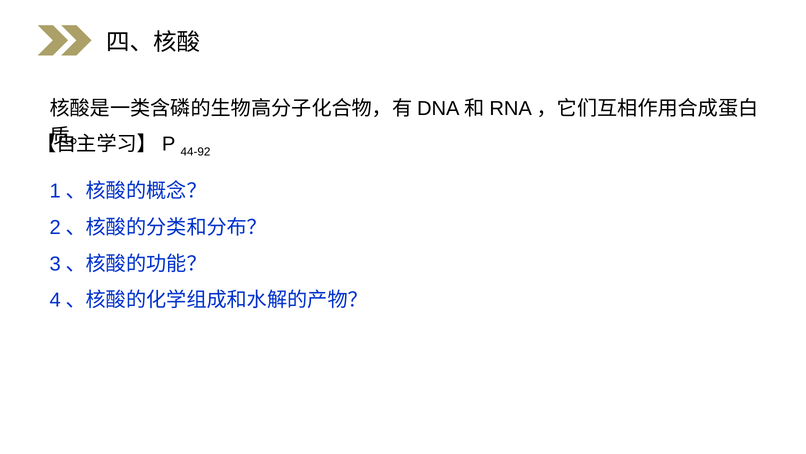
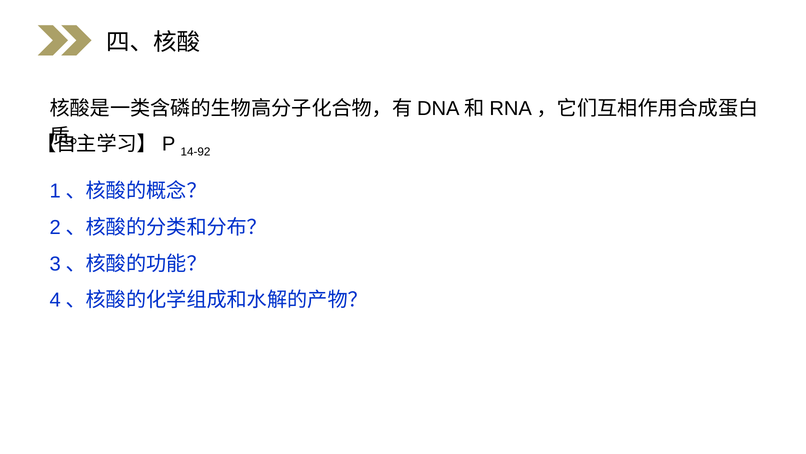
44-92: 44-92 -> 14-92 (195, 152)
